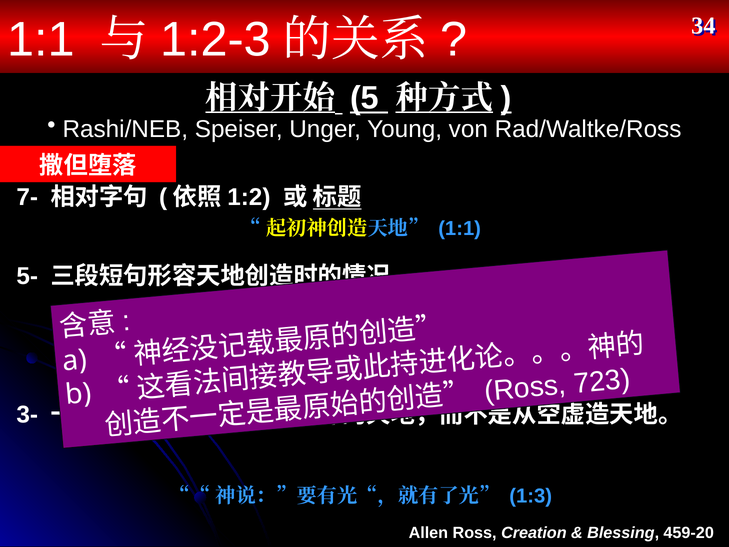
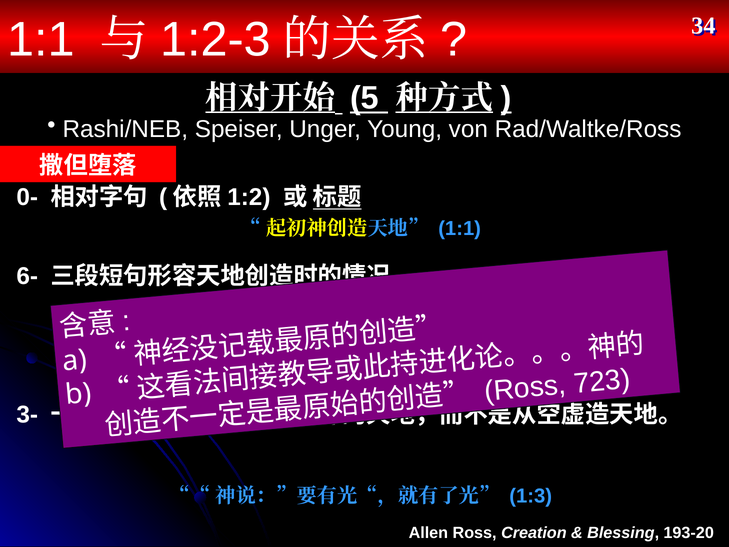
7-: 7- -> 0- (27, 197)
5-: 5- -> 6- (27, 276)
459-20: 459-20 -> 193-20 (689, 532)
